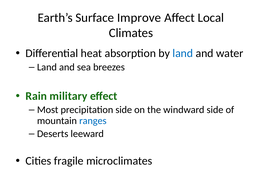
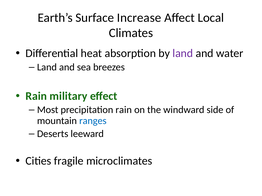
Improve: Improve -> Increase (139, 18)
land colour: blue -> purple (183, 53)
precipitation side: side -> rain (124, 110)
